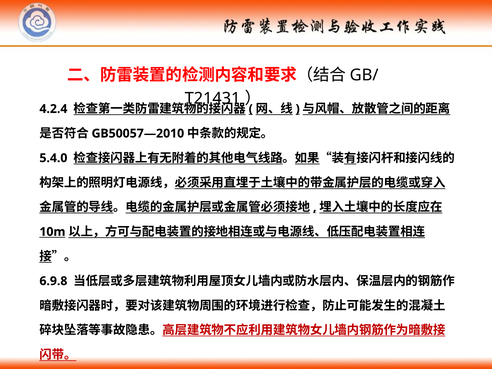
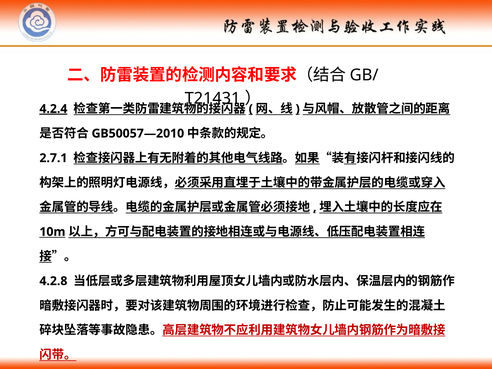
4.2.4 underline: none -> present (53, 109)
5.4.0: 5.4.0 -> 2.7.1 (53, 158)
6.9.8: 6.9.8 -> 4.2.8 (53, 281)
